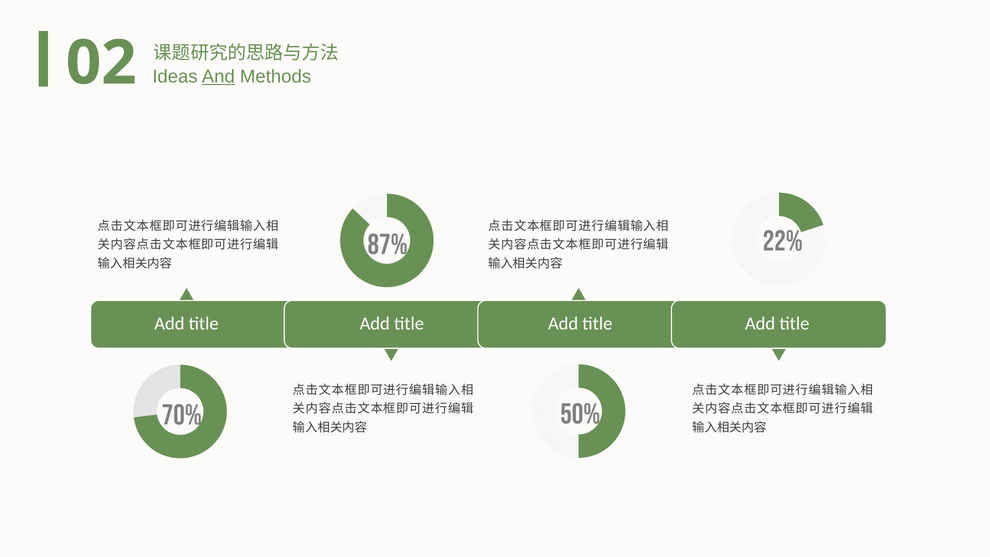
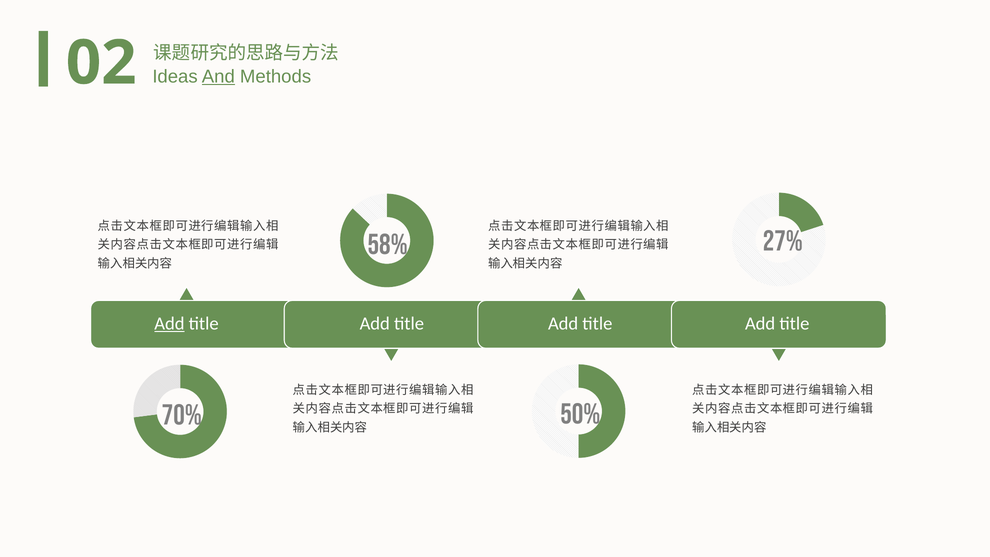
22%: 22% -> 27% (783, 241)
87%: 87% -> 58% (388, 244)
Add underline: none -> present (169, 324)
